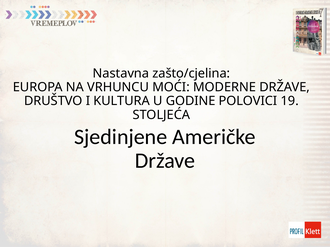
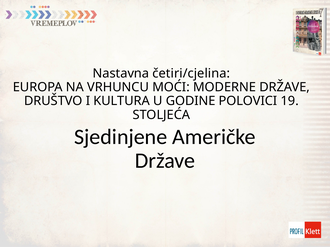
zašto/cjelina: zašto/cjelina -> četiri/cjelina (191, 73)
